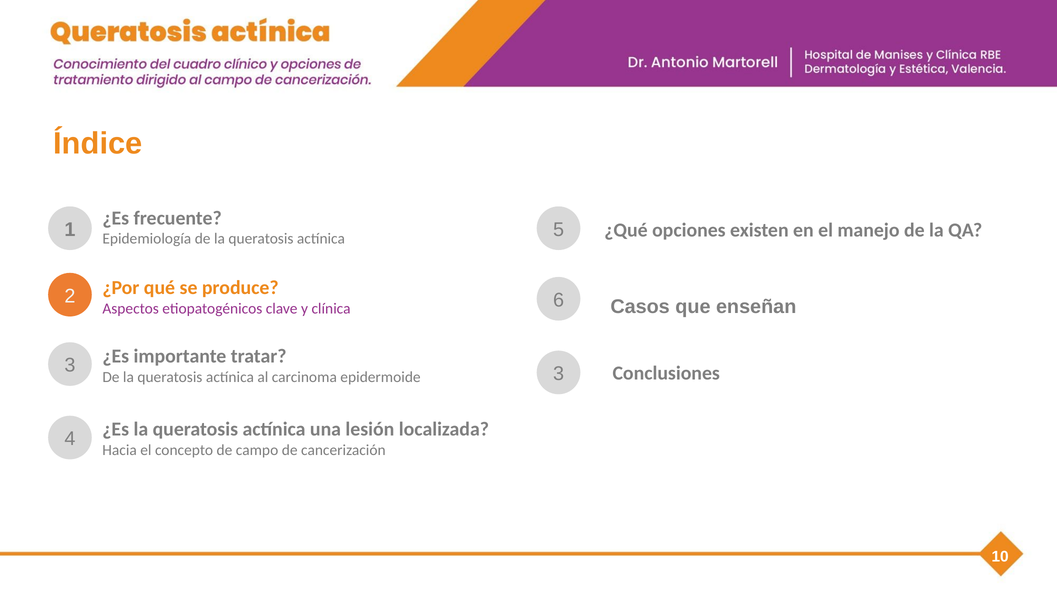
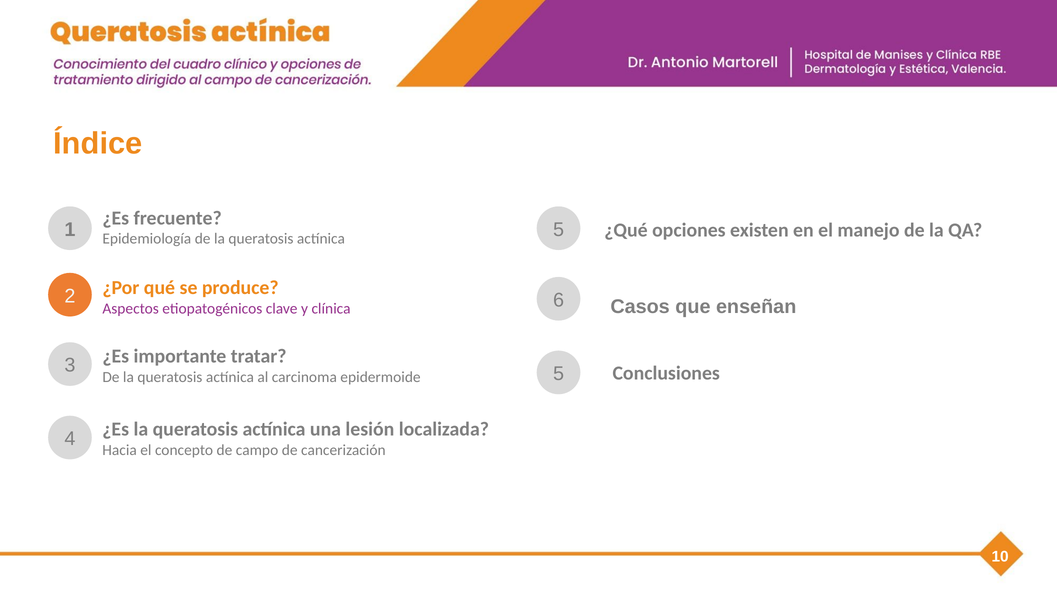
3 3: 3 -> 5 (559, 374)
